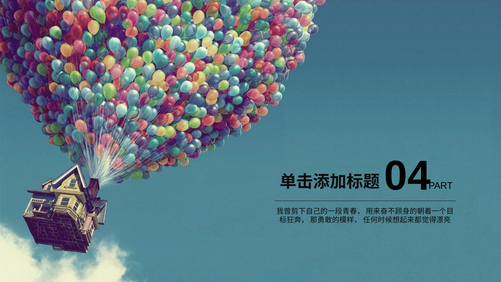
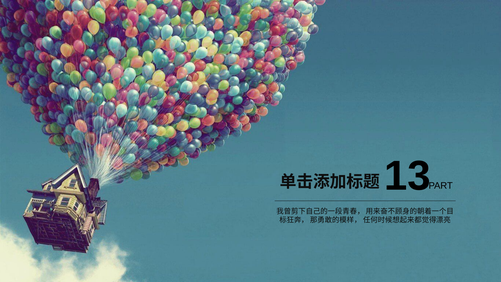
04: 04 -> 13 (407, 176)
